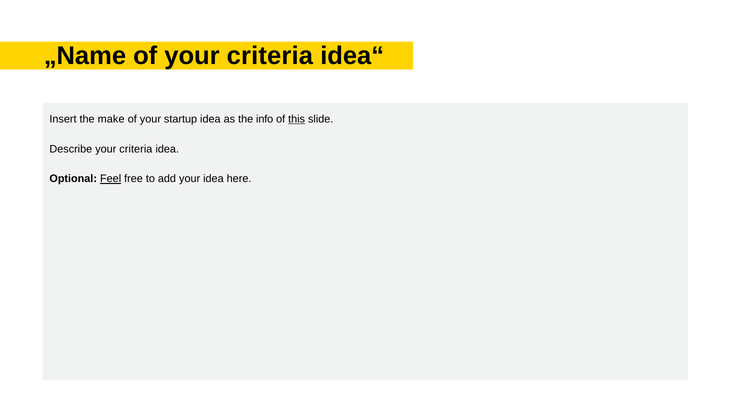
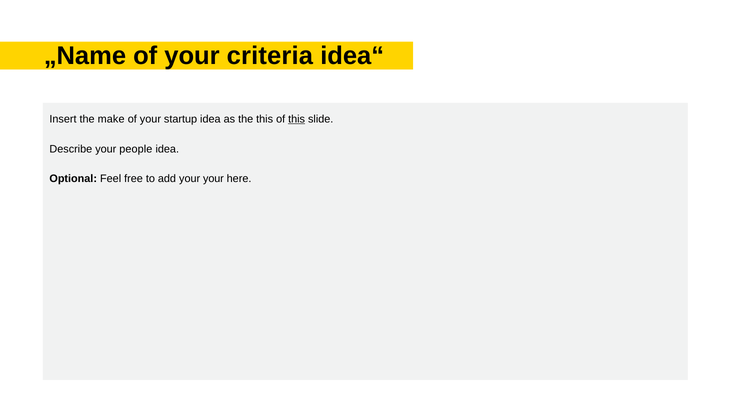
the info: info -> this (265, 119)
Describe your criteria: criteria -> people (136, 149)
Feel underline: present -> none (111, 179)
your idea: idea -> your (213, 179)
